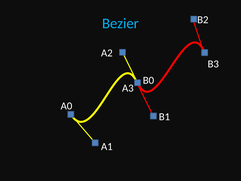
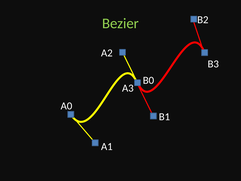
Bezier colour: light blue -> light green (120, 23)
